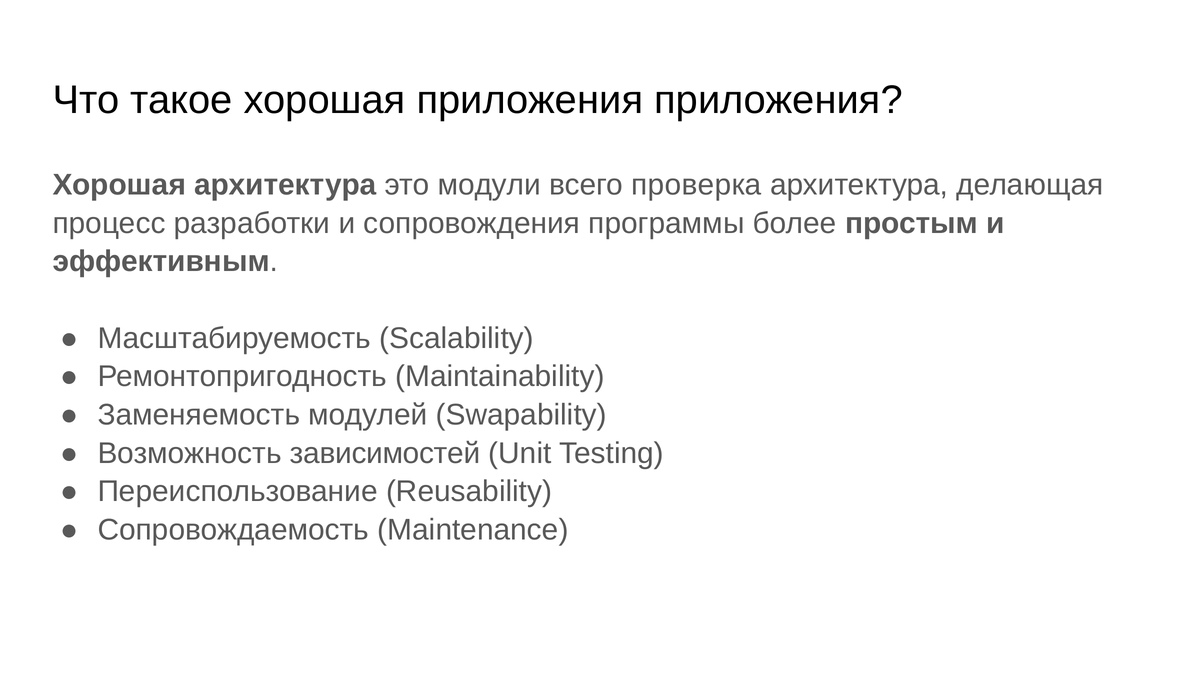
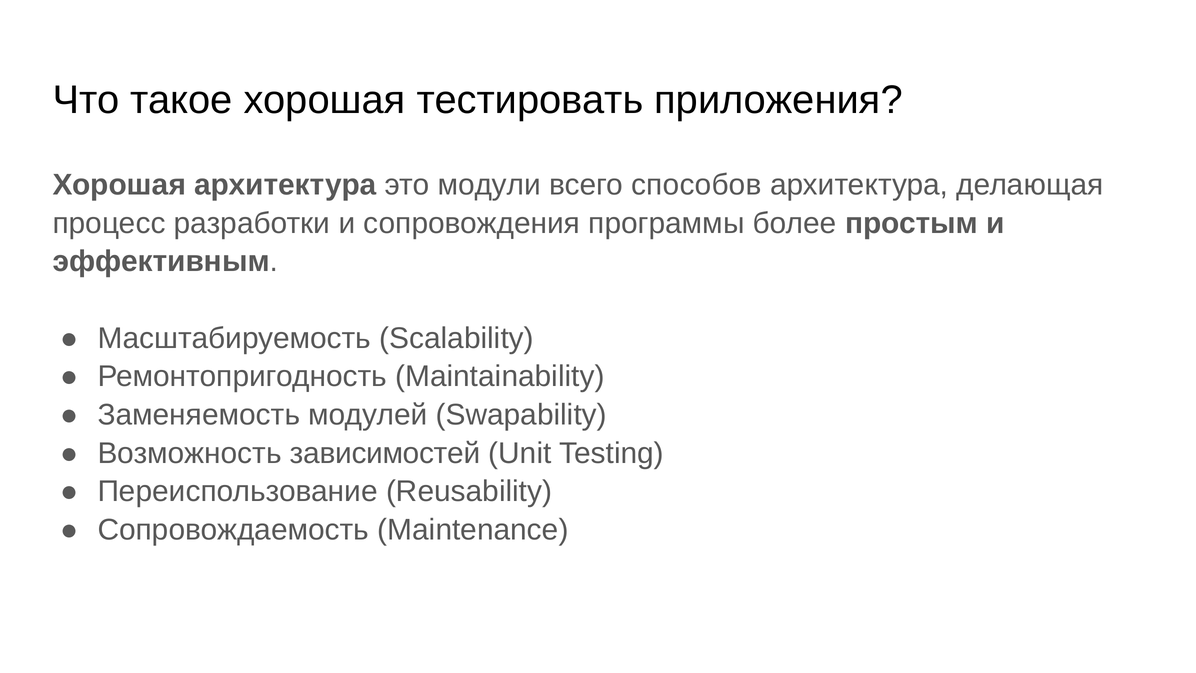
хорошая приложения: приложения -> тестировать (530, 100)
проверка: проверка -> способов (696, 185)
